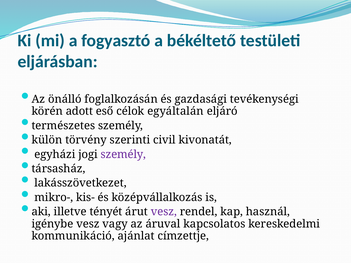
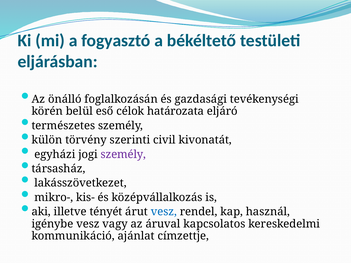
adott: adott -> belül (79, 111)
egyáltalán: egyáltalán -> határozata (176, 111)
vesz colour: purple -> blue (164, 212)
